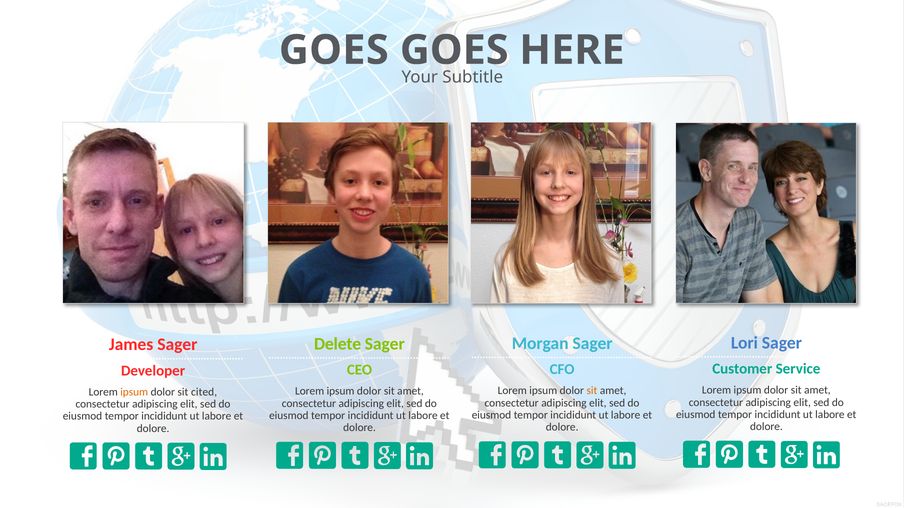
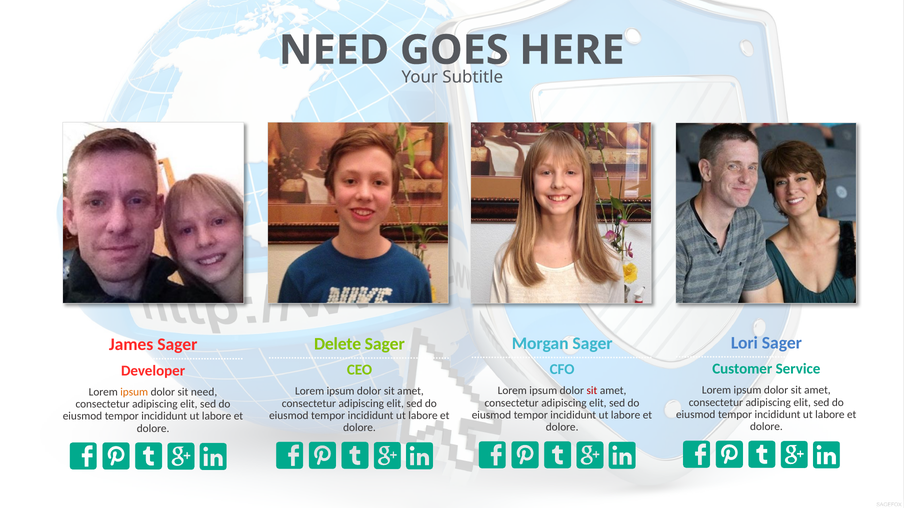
GOES: GOES -> NEED (334, 50)
sit colour: orange -> red (592, 391)
sit cited: cited -> need (204, 392)
